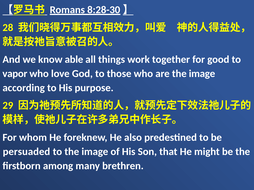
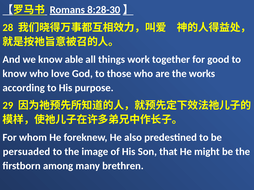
vapor: vapor -> know (15, 74)
are the image: image -> works (202, 74)
